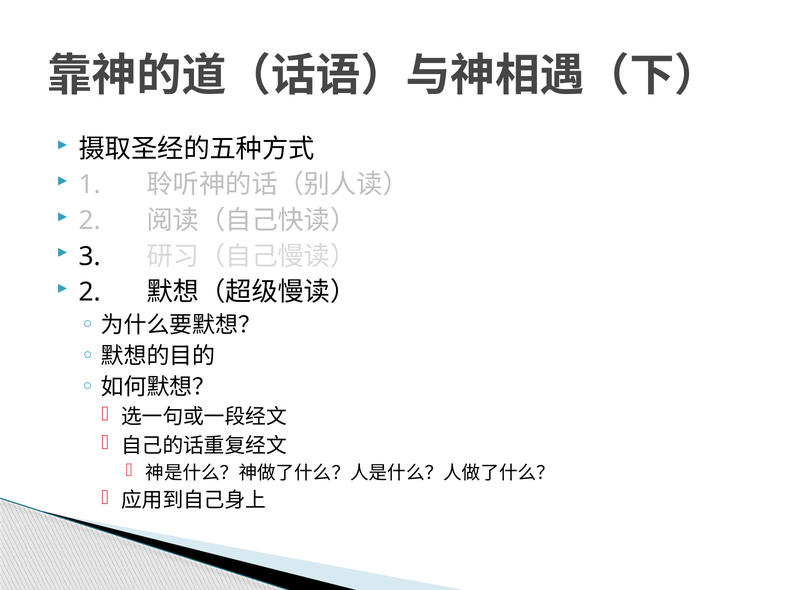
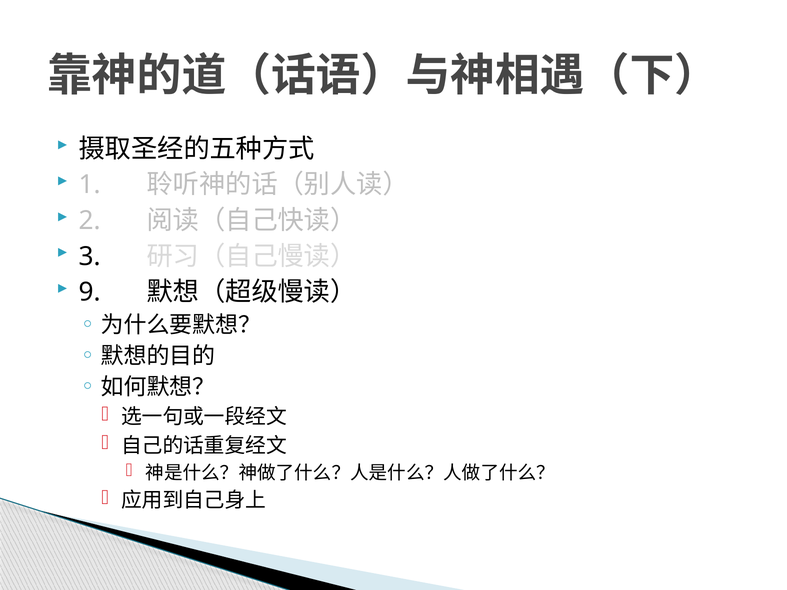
2: 2 -> 9 (90, 292)
